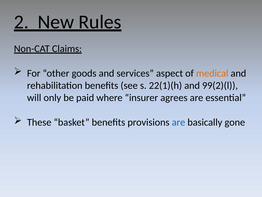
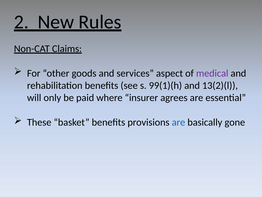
medical colour: orange -> purple (212, 73)
22(1)(h: 22(1)(h -> 99(1)(h (165, 85)
99(2)(l: 99(2)(l -> 13(2)(l (220, 85)
